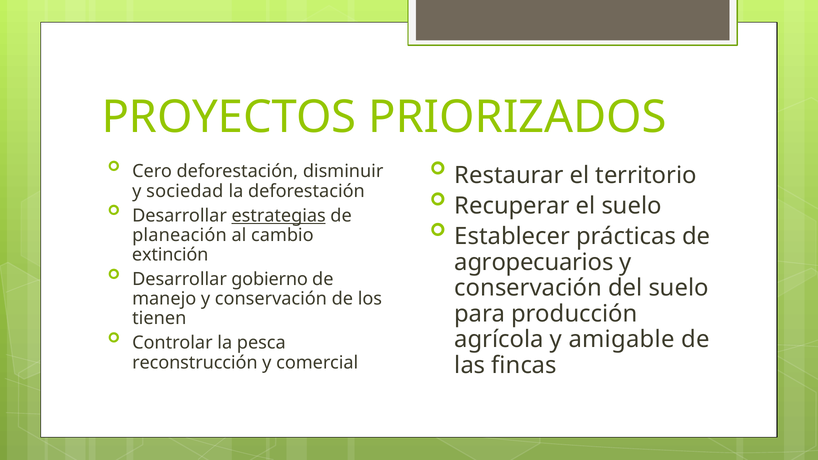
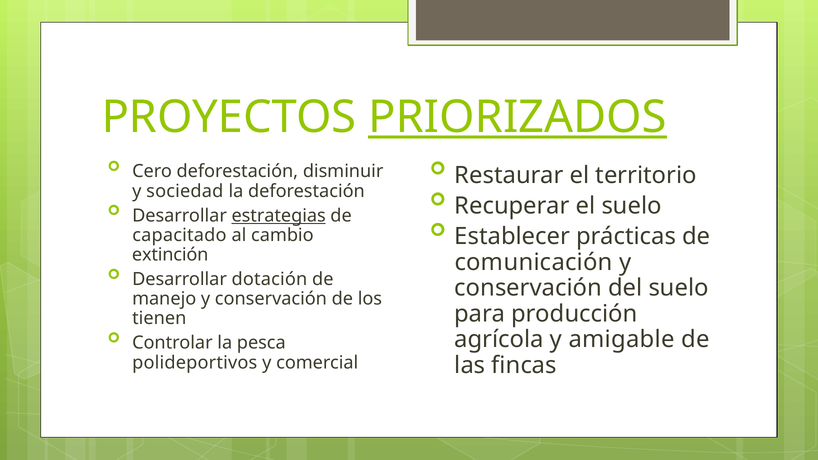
PRIORIZADOS underline: none -> present (518, 117)
planeación: planeación -> capacitado (179, 235)
agropecuarios: agropecuarios -> comunicación (534, 262)
gobierno: gobierno -> dotación (269, 279)
reconstrucción: reconstrucción -> polideportivos (195, 363)
